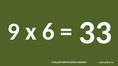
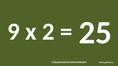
6: 6 -> 2 (48, 32)
33: 33 -> 25 (95, 33)
